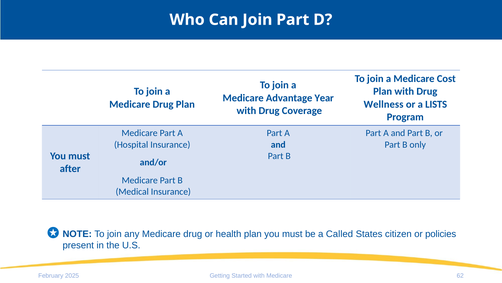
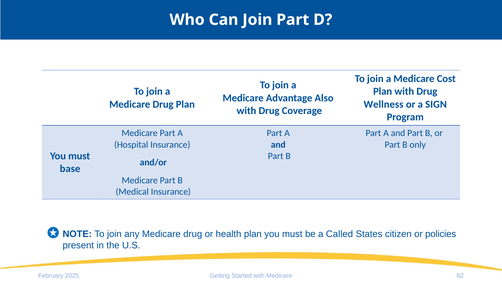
Year: Year -> Also (324, 98)
LISTS: LISTS -> SIGN (436, 104)
after: after -> base (70, 168)
